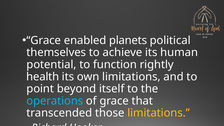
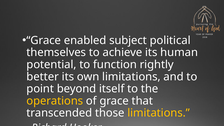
planets: planets -> subject (128, 40)
health: health -> better (43, 77)
operations colour: light blue -> yellow (55, 101)
